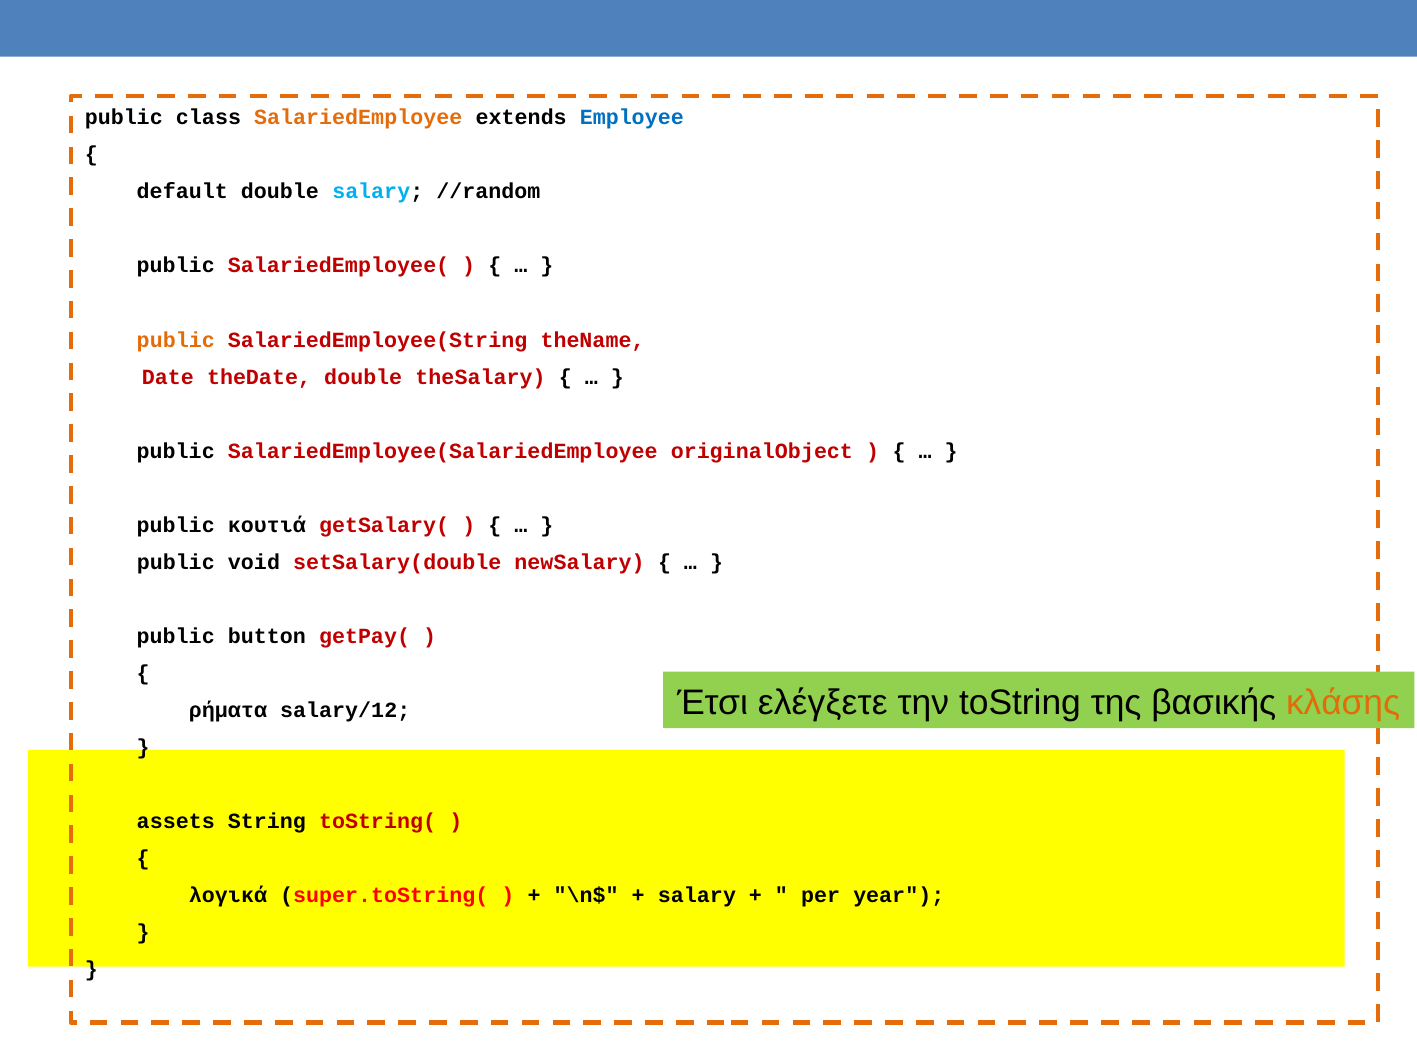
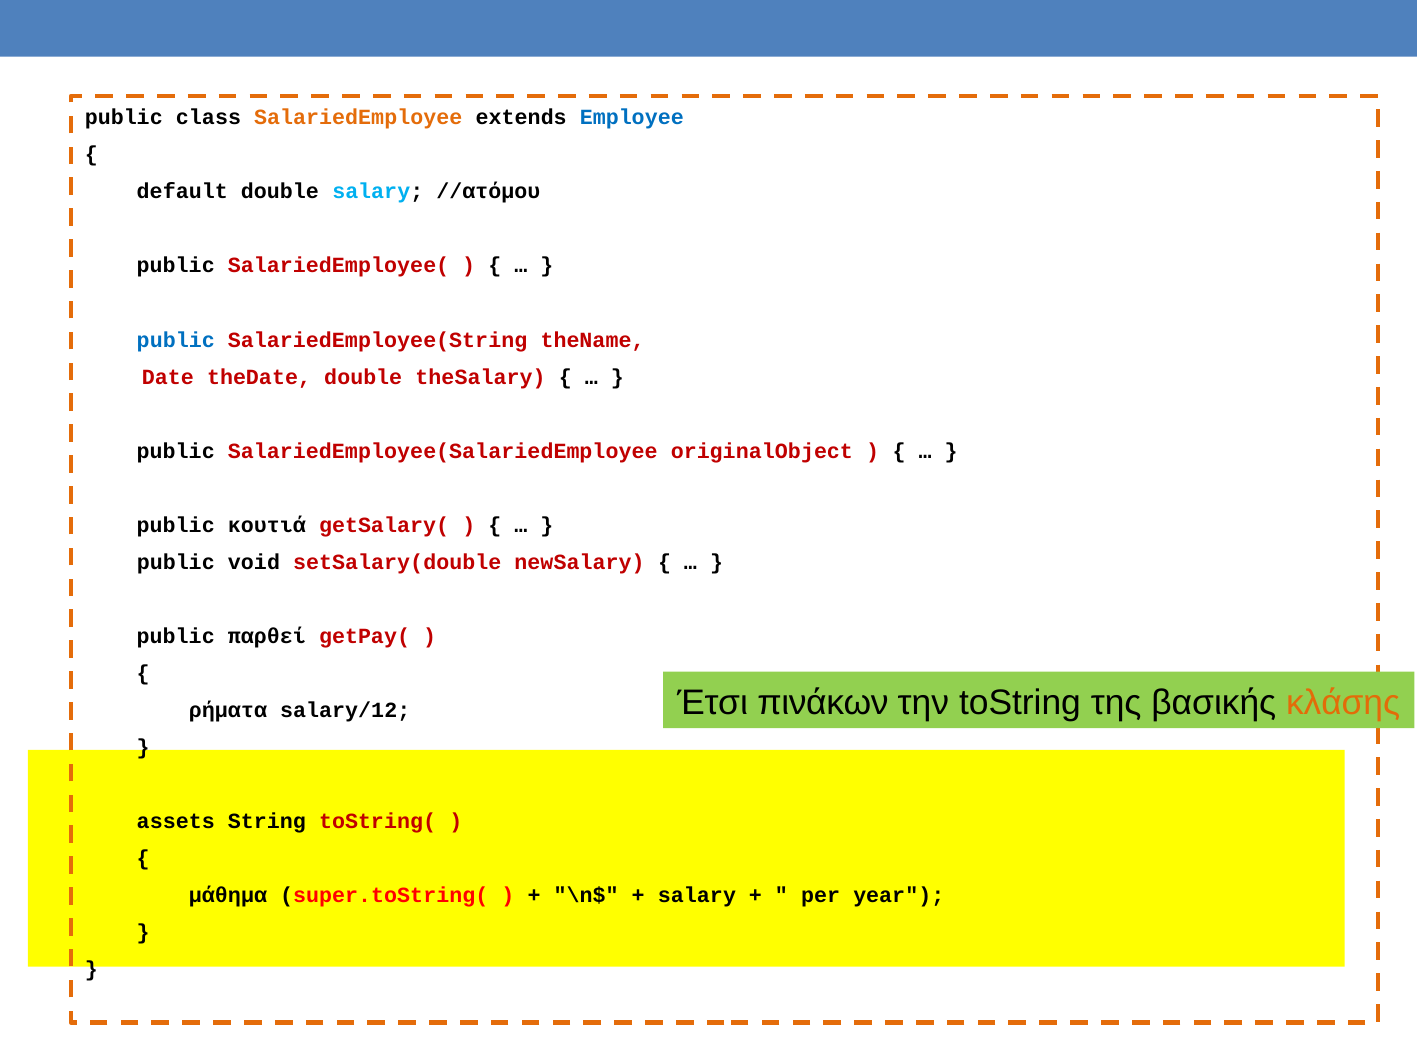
//random: //random -> //ατόμου (488, 192)
public colour: orange -> blue (176, 340)
button: button -> παρθεί (267, 636)
ελέγξετε: ελέγξετε -> πινάκων (823, 702)
λογικά: λογικά -> μάθημα (228, 895)
